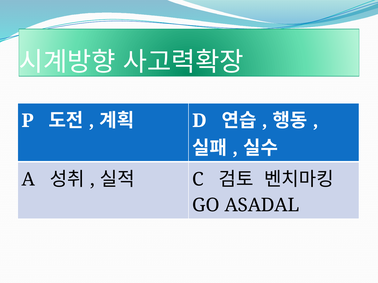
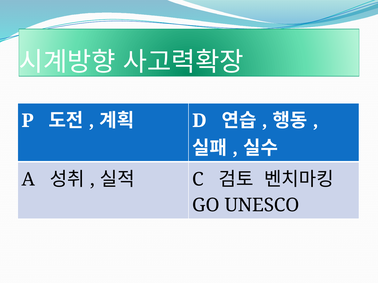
ASADAL: ASADAL -> UNESCO (262, 205)
